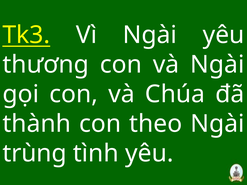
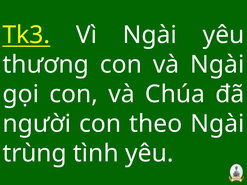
thành: thành -> người (37, 124)
